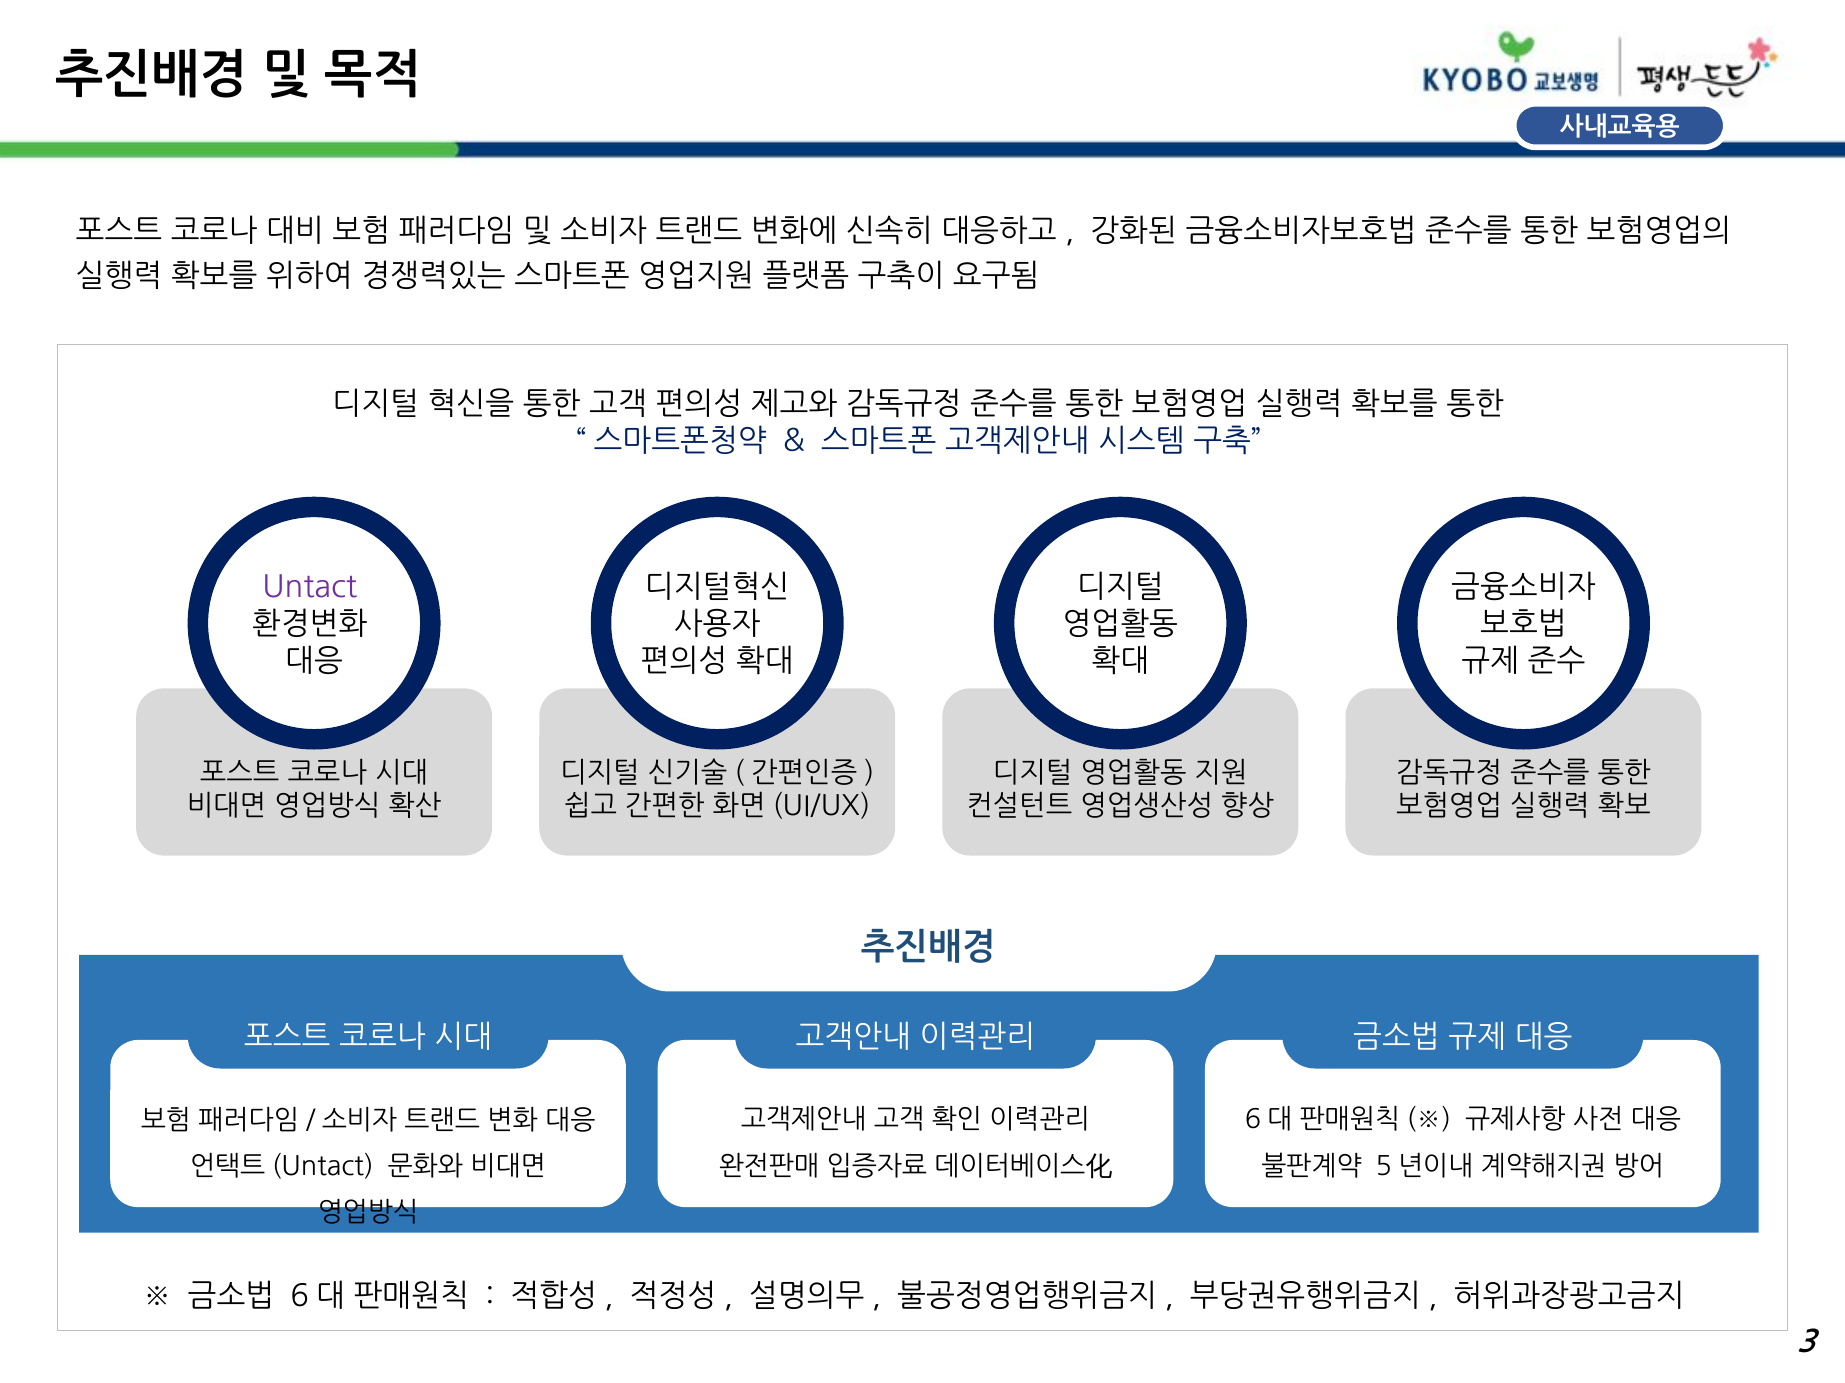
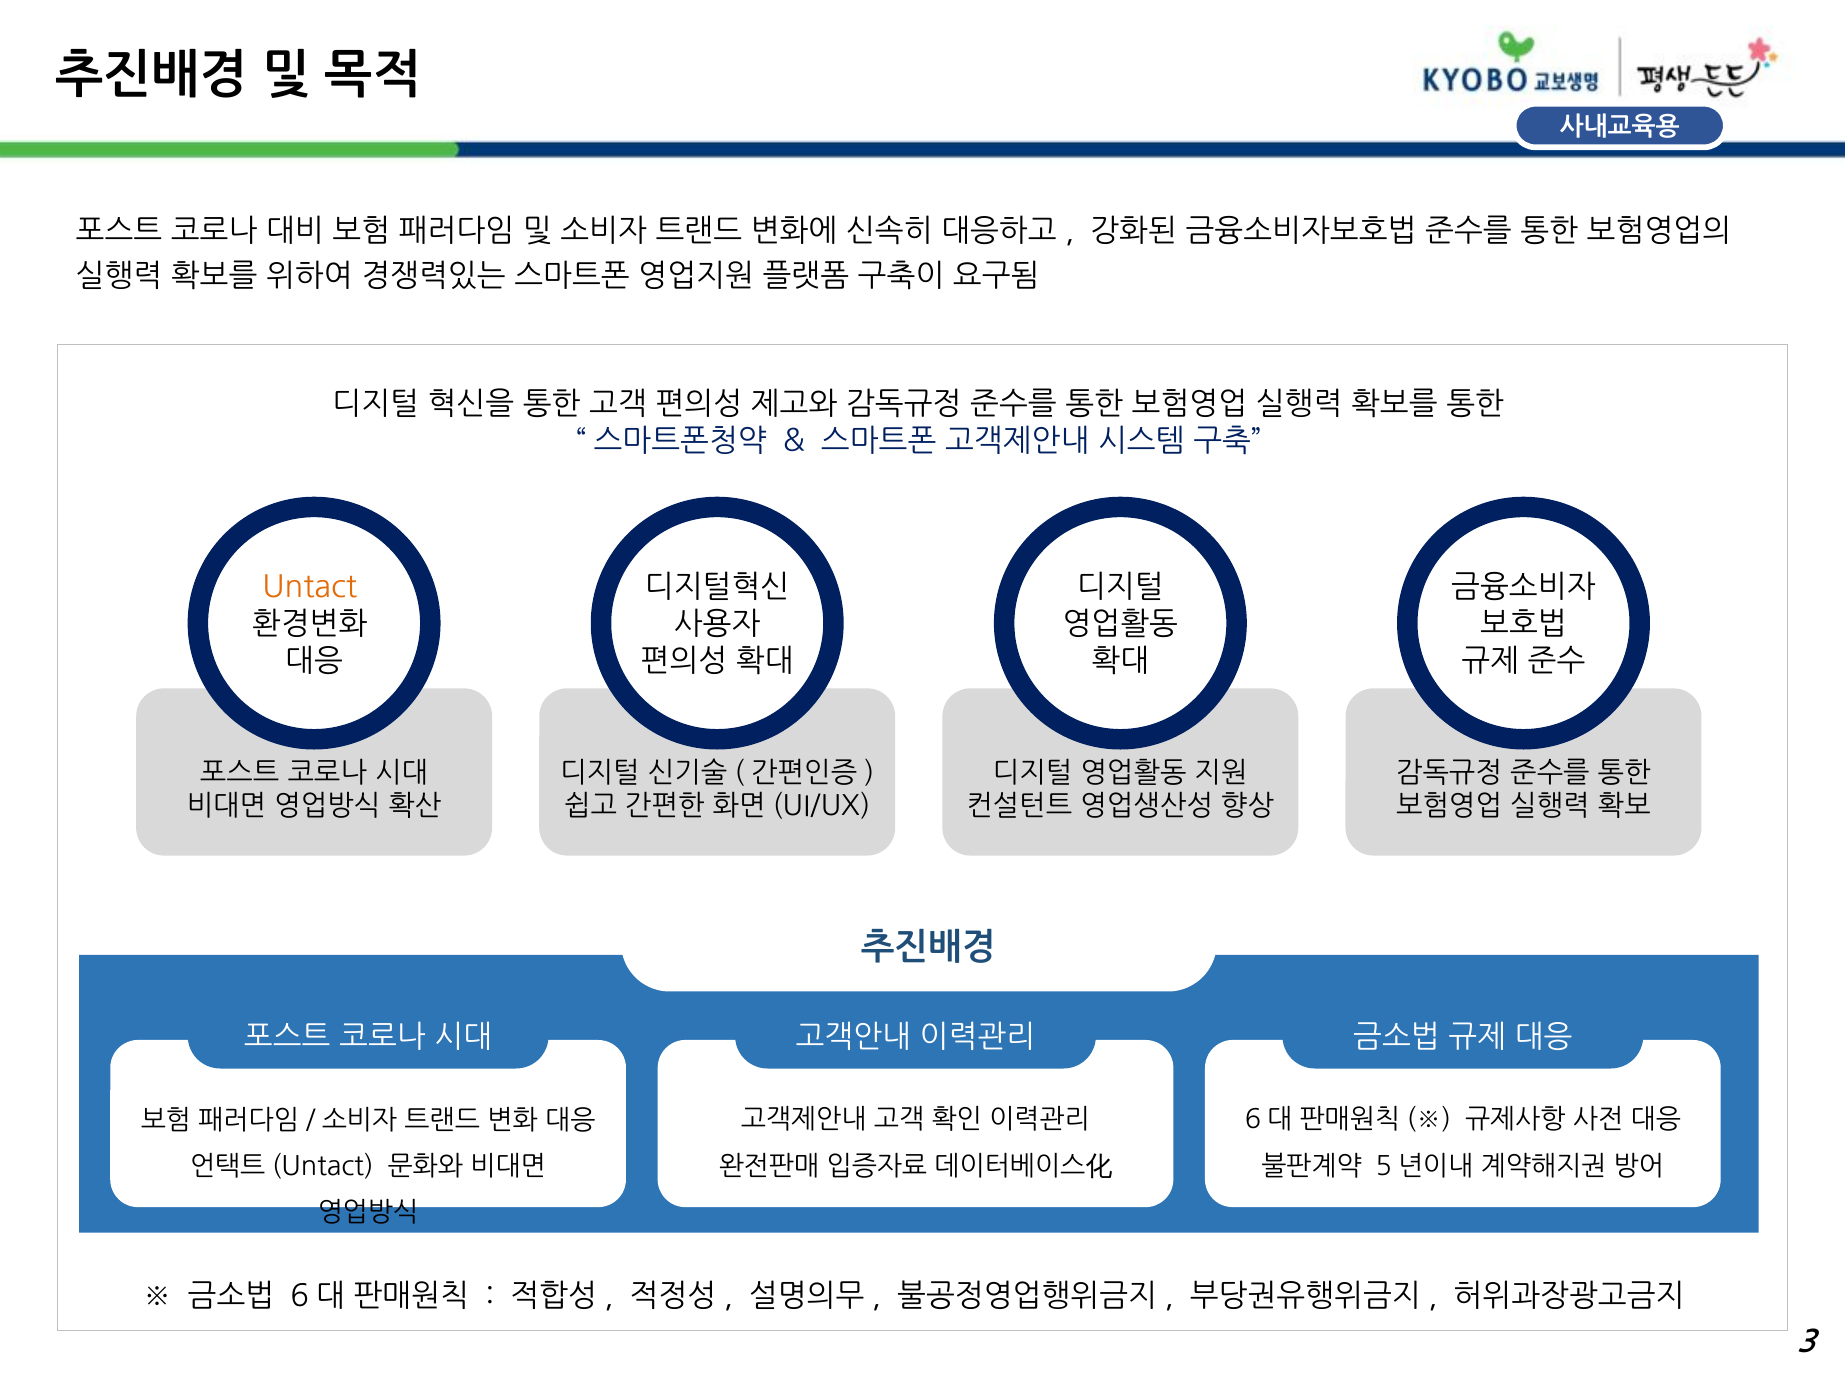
Untact colour: purple -> orange (310, 588)
